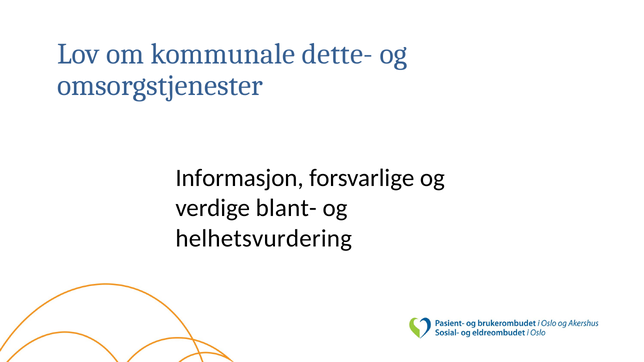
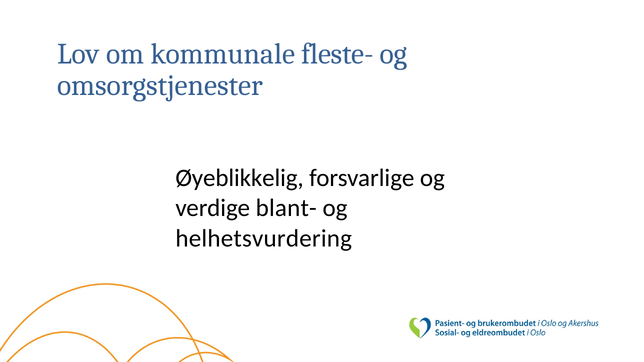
dette-: dette- -> fleste- (338, 54)
Informasjon: Informasjon -> Øyeblikkelig (240, 178)
